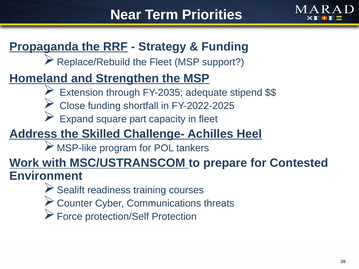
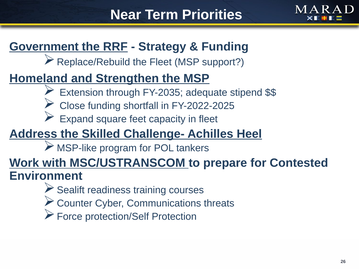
Propaganda: Propaganda -> Government (44, 47)
part: part -> feet (138, 119)
